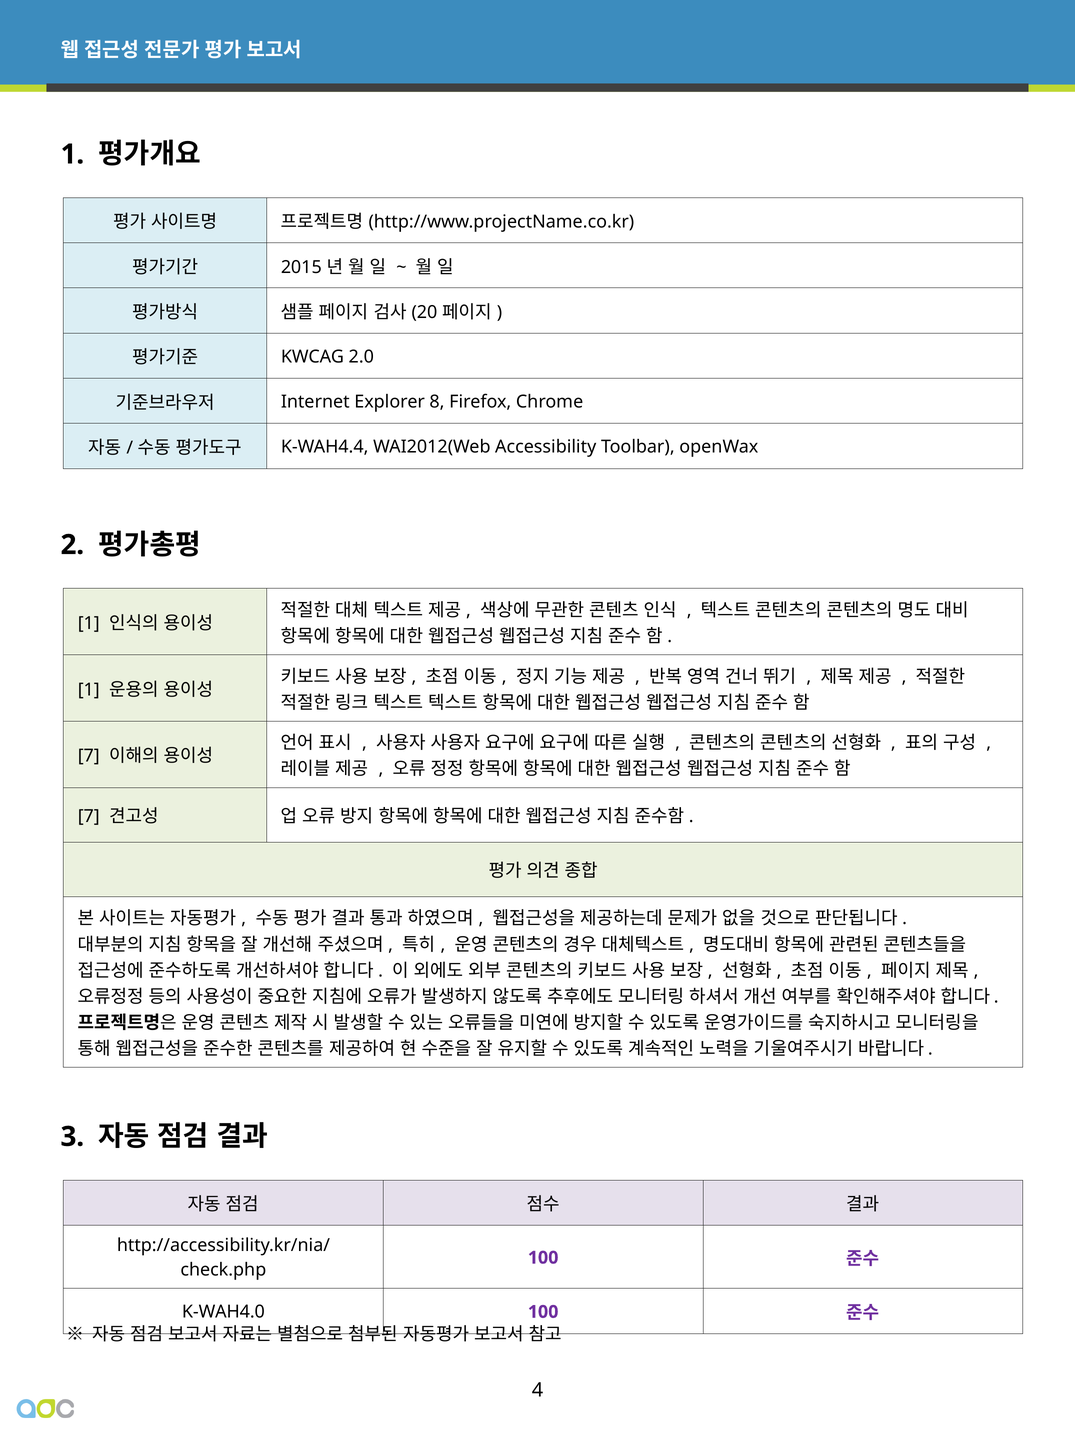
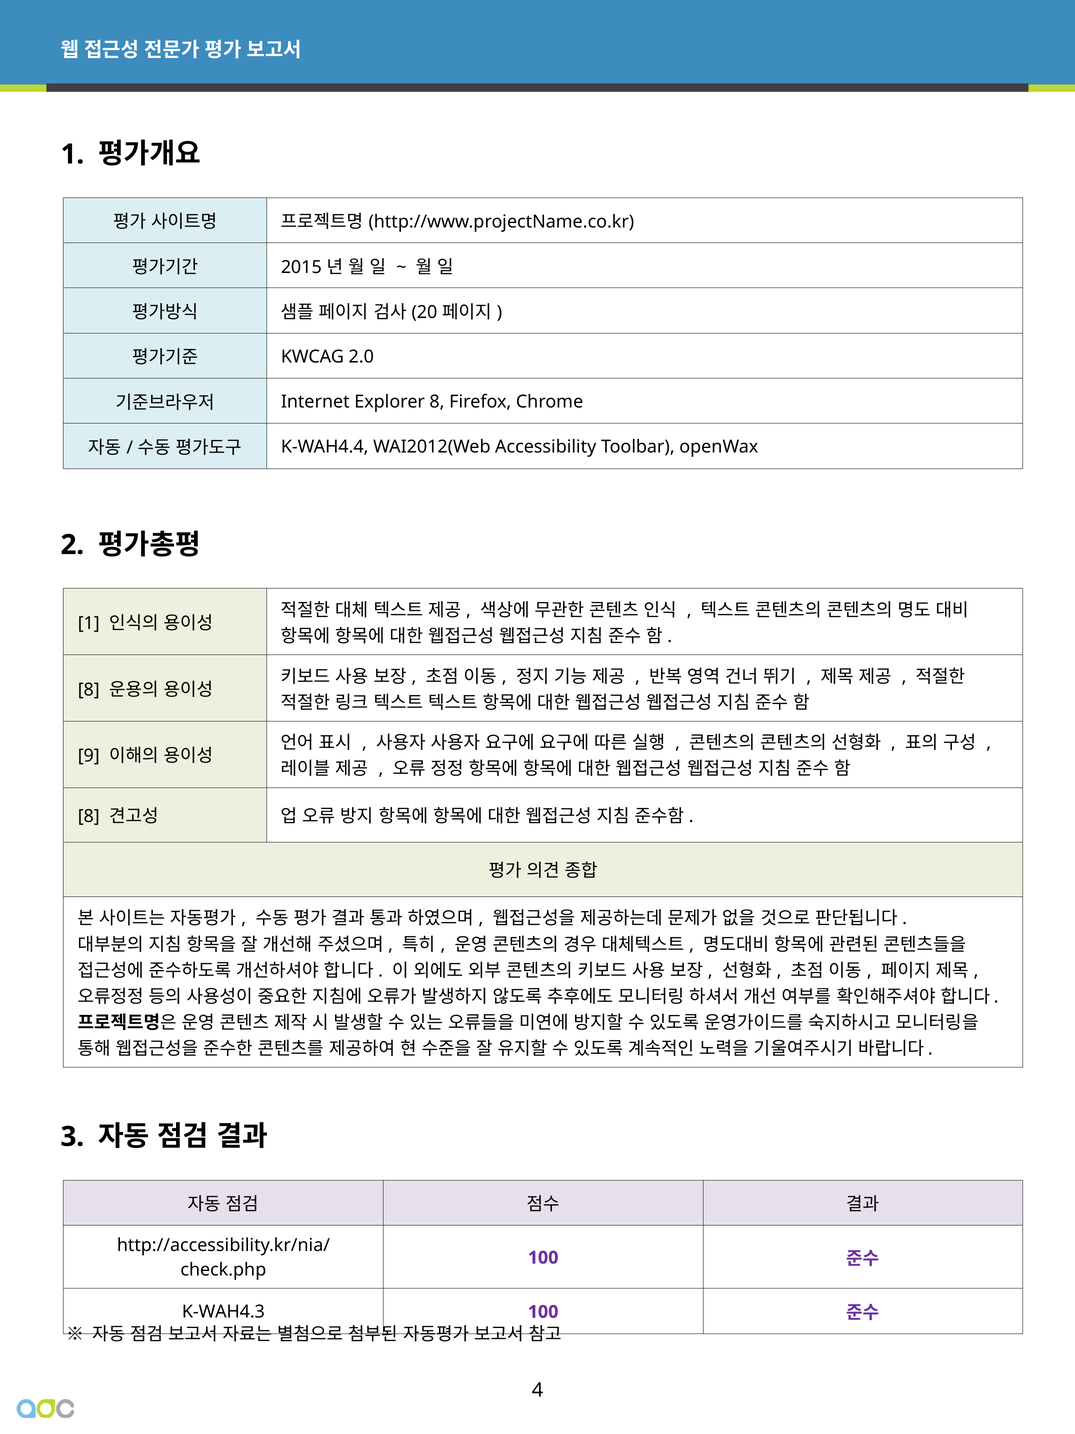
1: 1 -> 8 (89, 689)
7: 7 -> 9 (89, 756)
7: 7 -> 8 (89, 816)
K-WAH4.0: K-WAH4.0 -> K-WAH4.3 (223, 1311)
